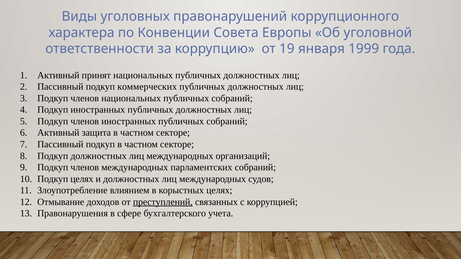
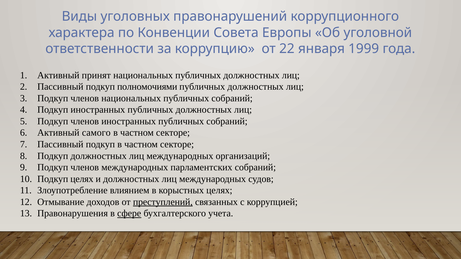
19: 19 -> 22 (287, 49)
коммерческих: коммерческих -> полномочиями (147, 87)
защита: защита -> самого (96, 133)
сфере underline: none -> present (129, 214)
